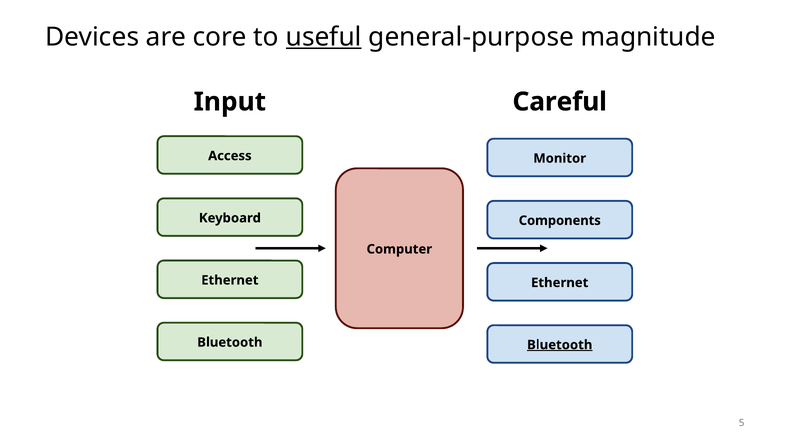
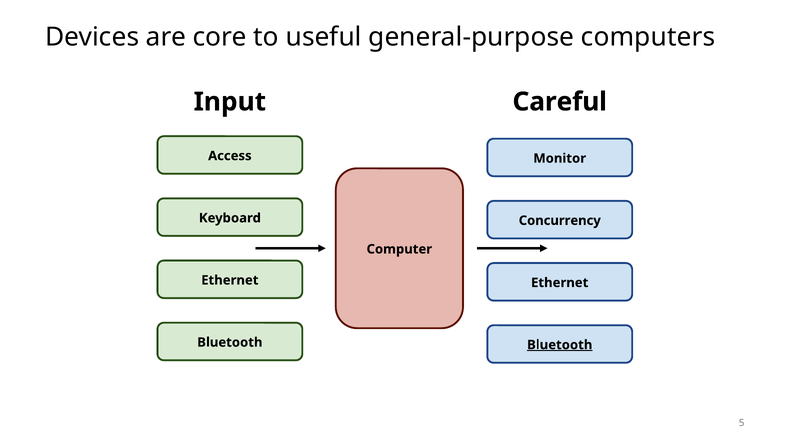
useful underline: present -> none (324, 37)
magnitude: magnitude -> computers (648, 37)
Components: Components -> Concurrency (560, 221)
